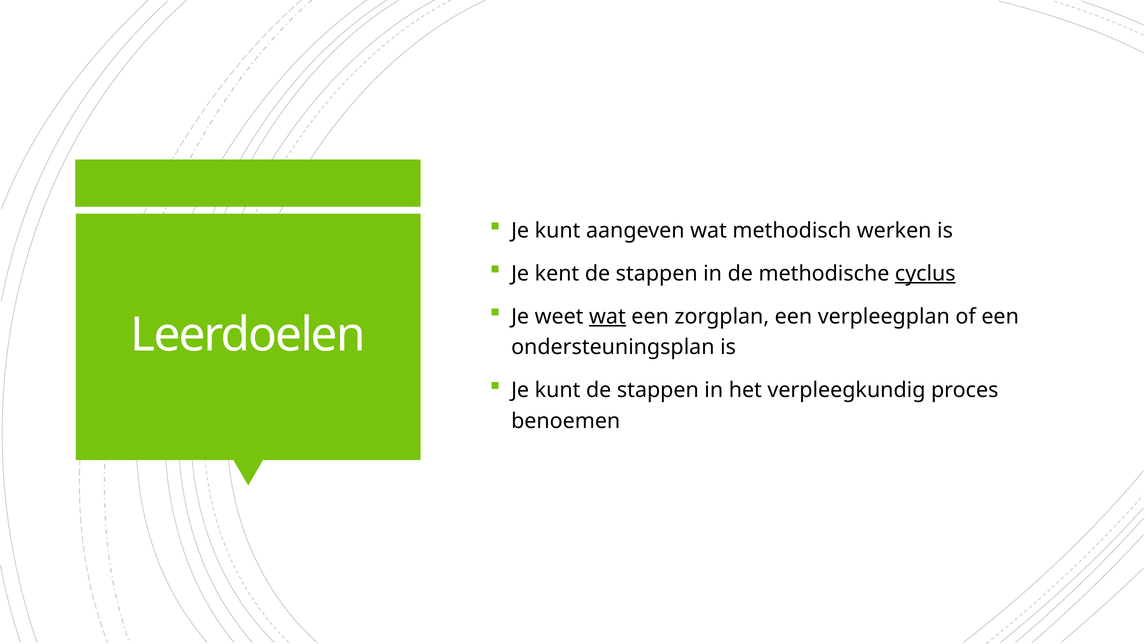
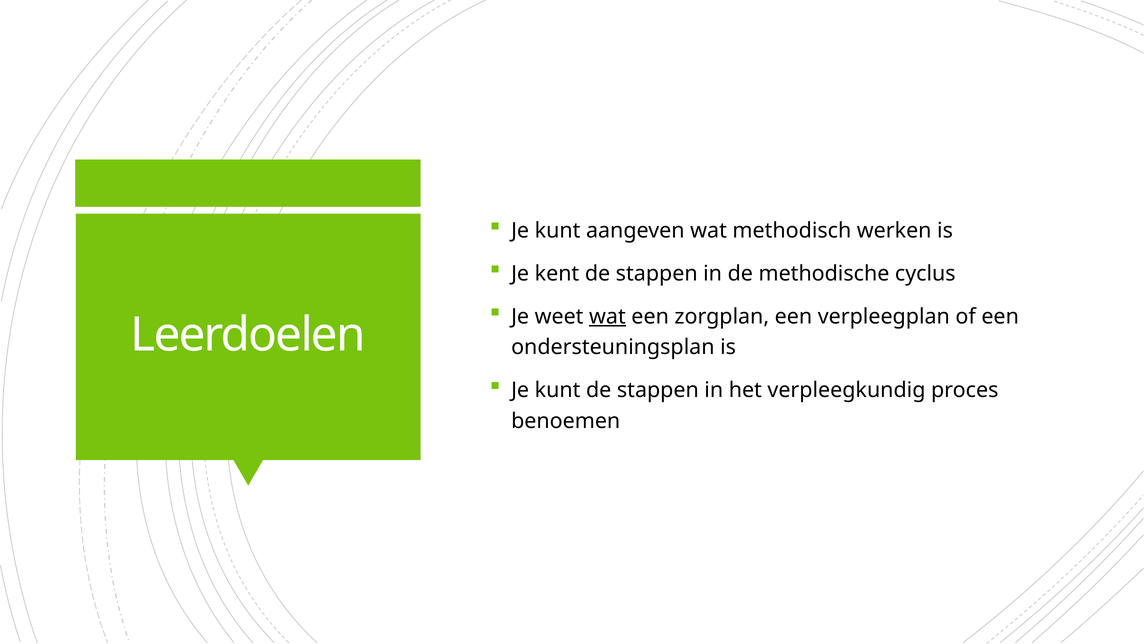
cyclus underline: present -> none (925, 274)
